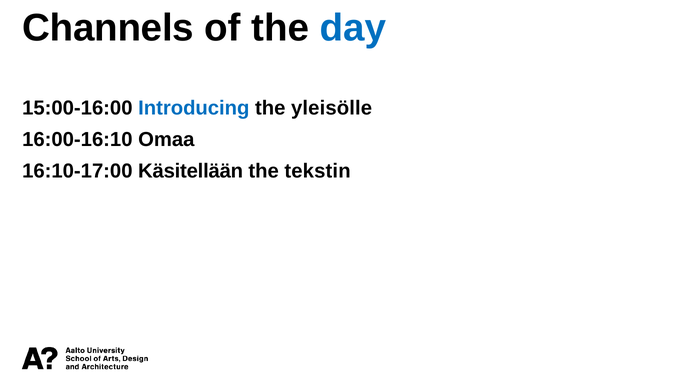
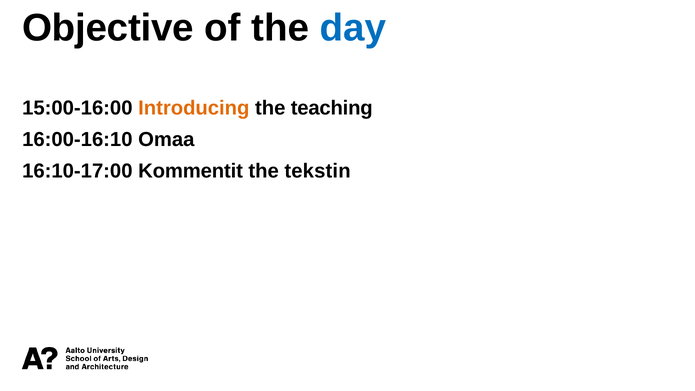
Channels: Channels -> Objective (108, 28)
Introducing colour: blue -> orange (194, 108)
yleisölle: yleisölle -> teaching (332, 108)
Käsitellään: Käsitellään -> Kommentit (191, 171)
